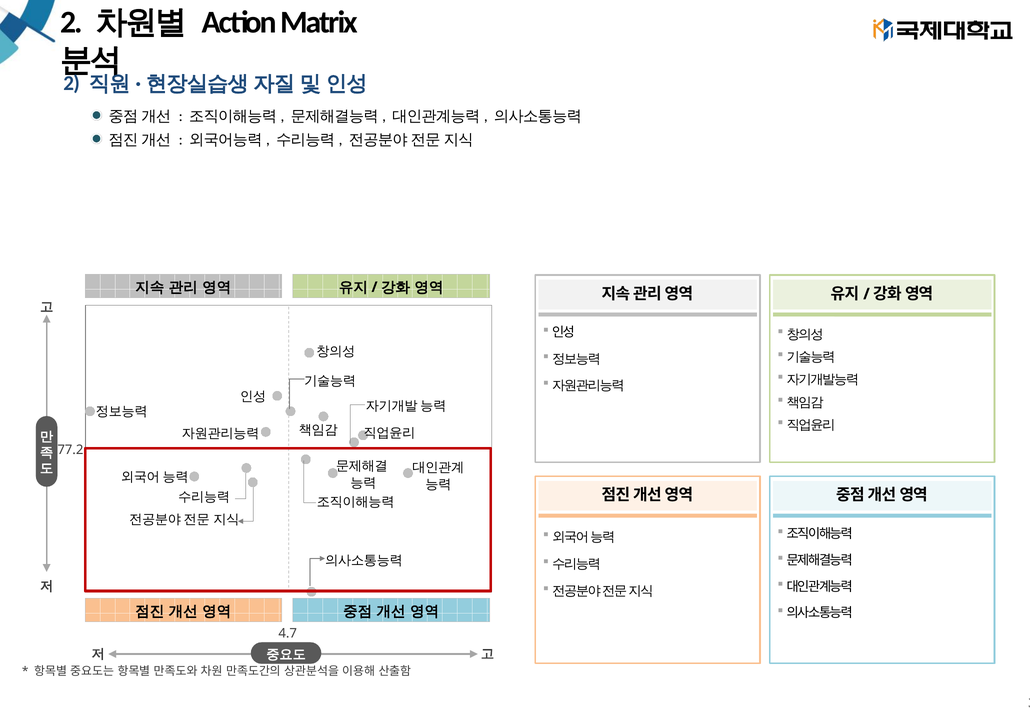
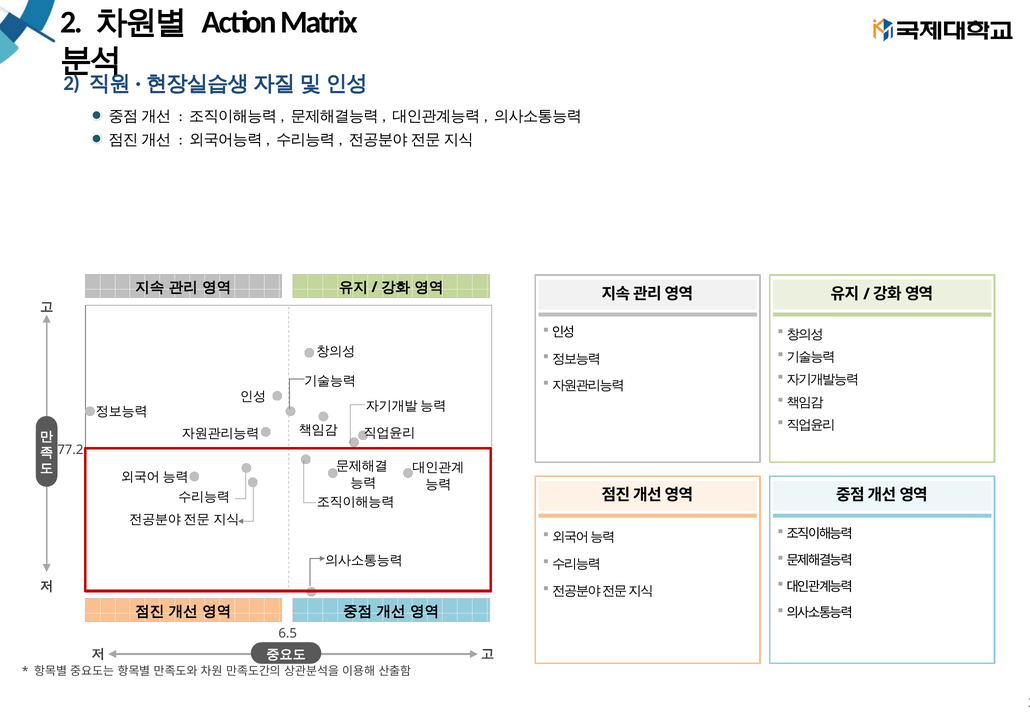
4.7: 4.7 -> 6.5 (288, 633)
